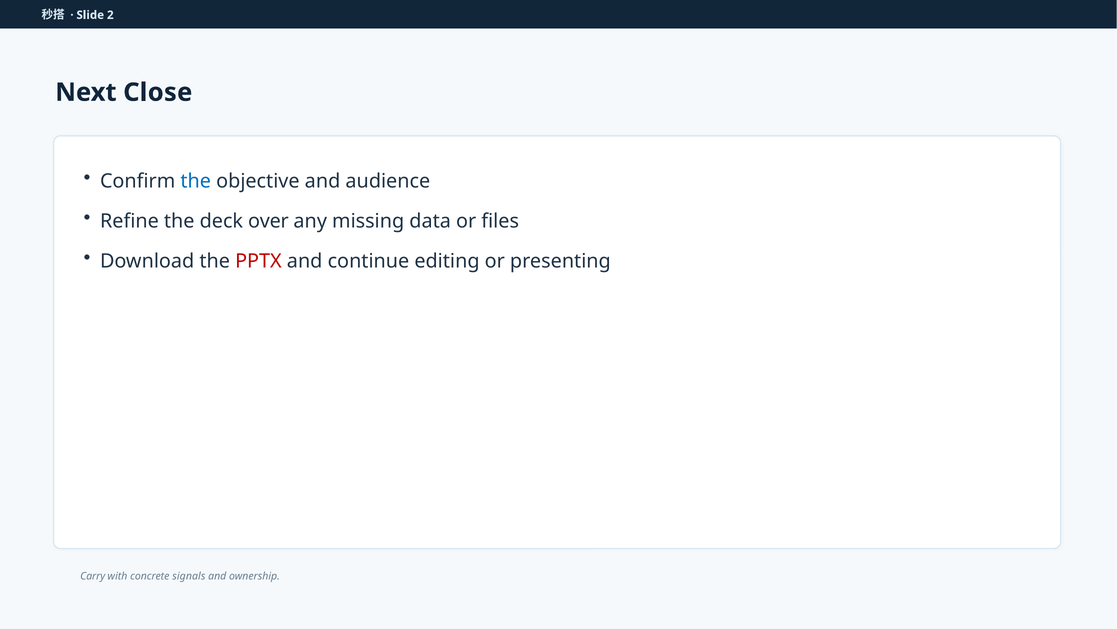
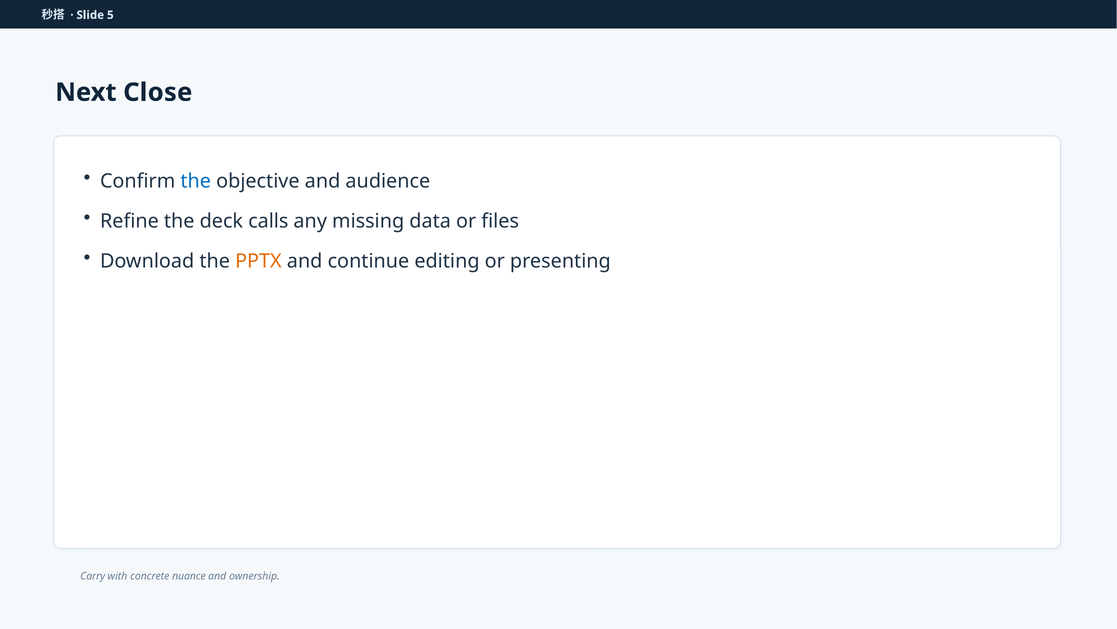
2: 2 -> 5 (110, 15)
over: over -> calls (268, 221)
PPTX colour: red -> orange (258, 261)
signals: signals -> nuance (189, 575)
